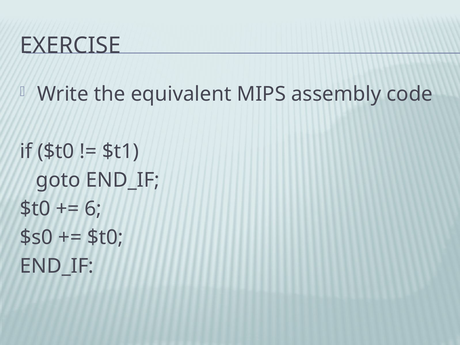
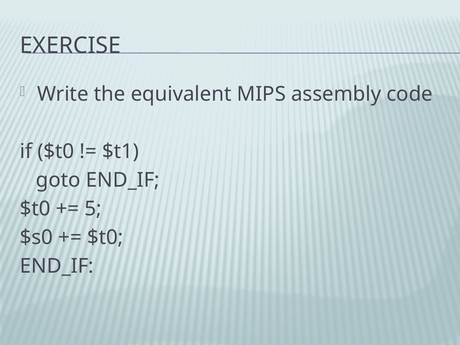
6: 6 -> 5 (93, 209)
